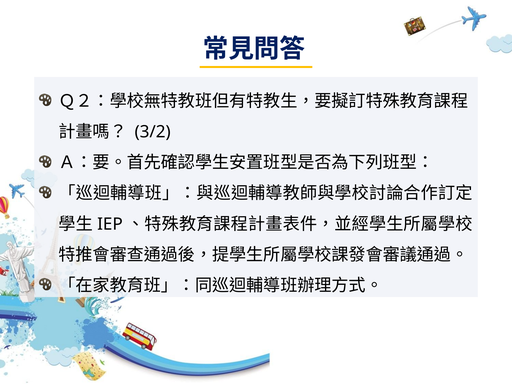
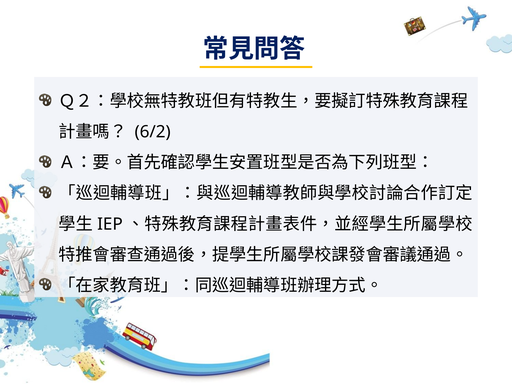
3/2: 3/2 -> 6/2 (153, 132)
